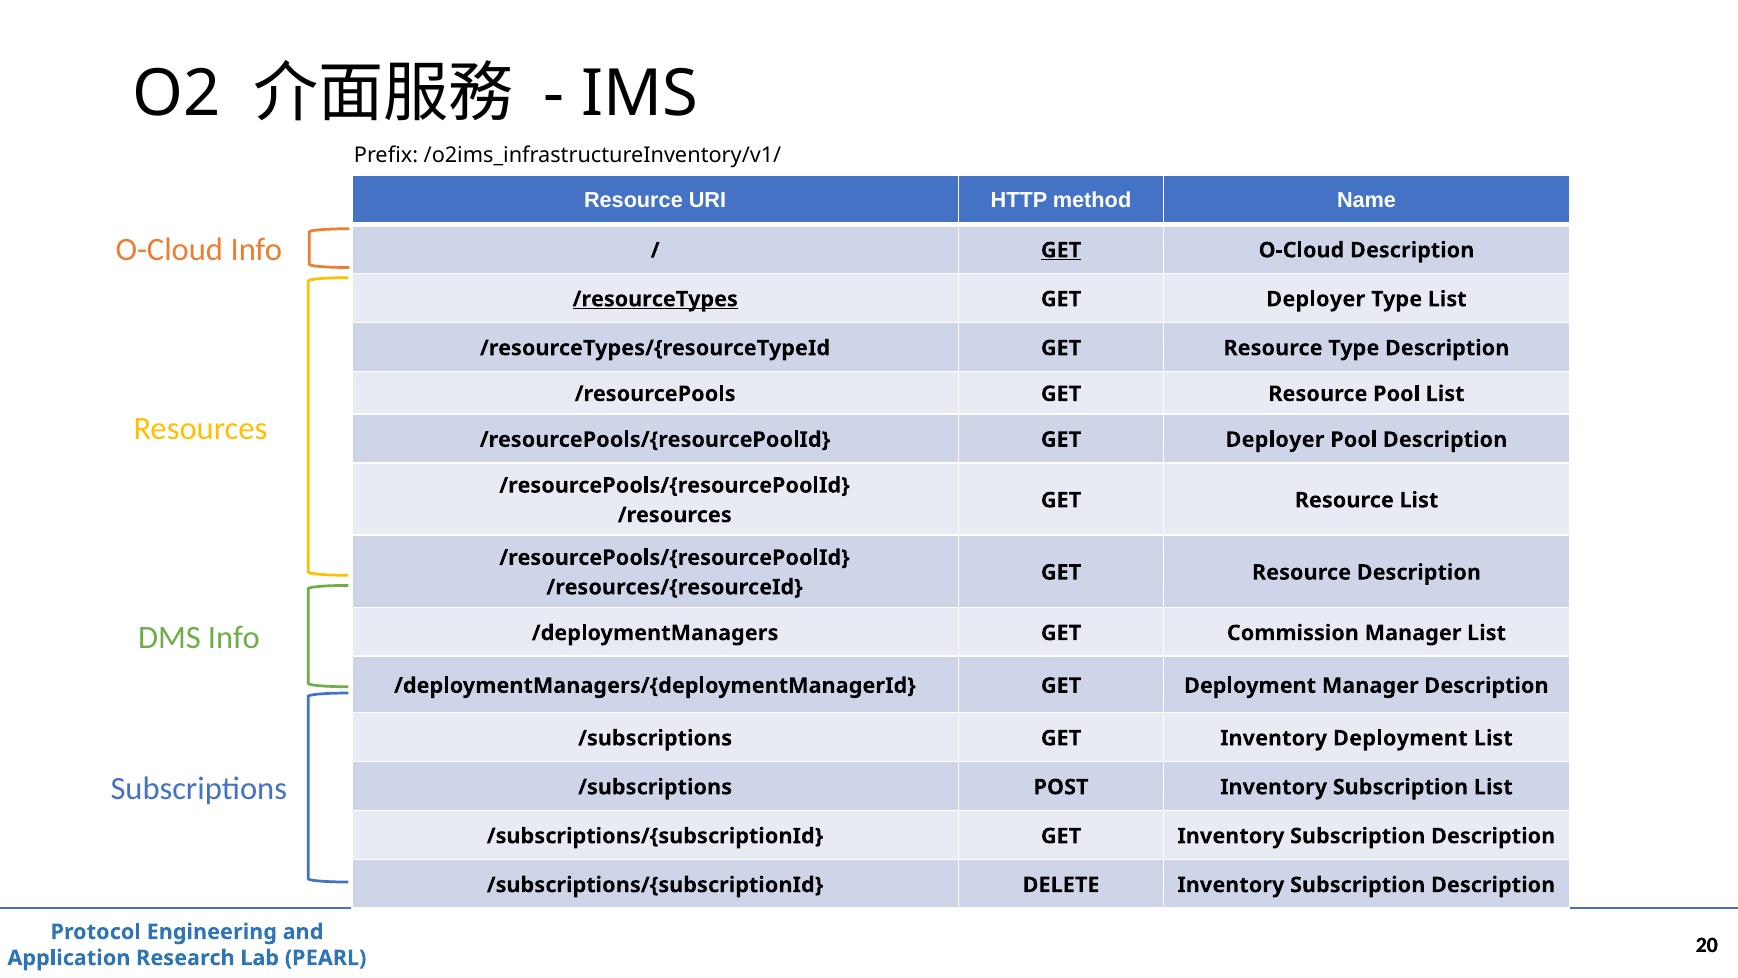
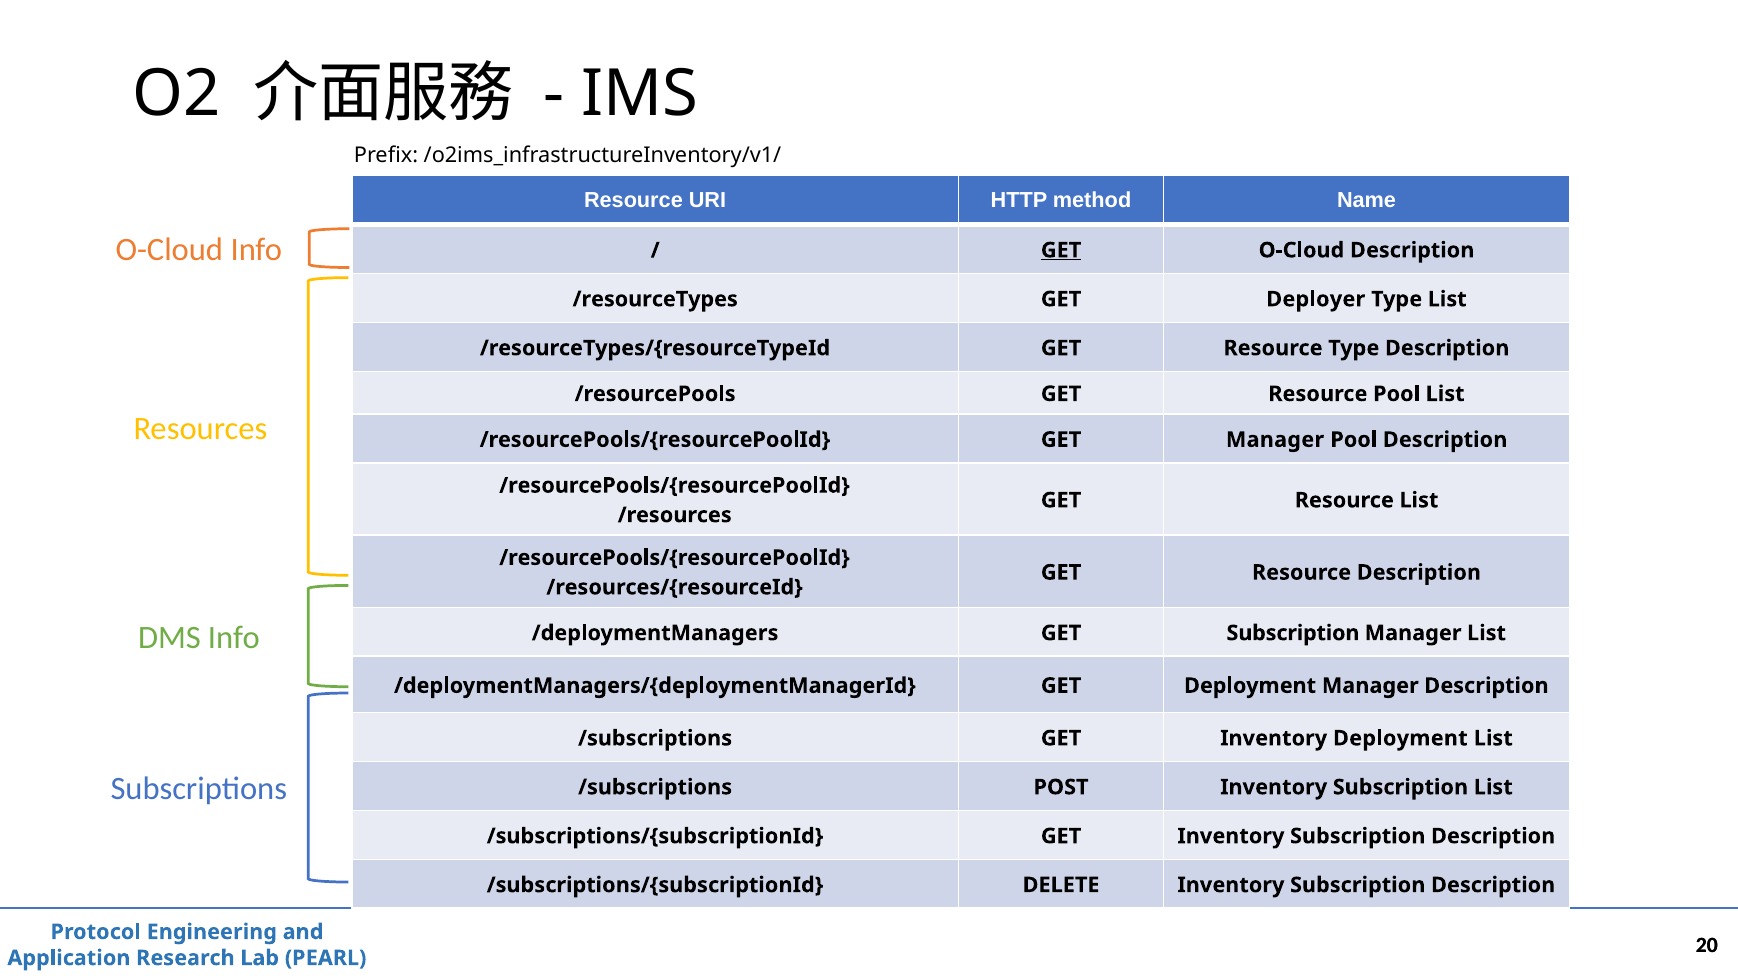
/resourceTypes underline: present -> none (655, 299)
/resourcePools/{resourcePoolId GET Deployer: Deployer -> Manager (1275, 440)
GET Commission: Commission -> Subscription (1293, 633)
